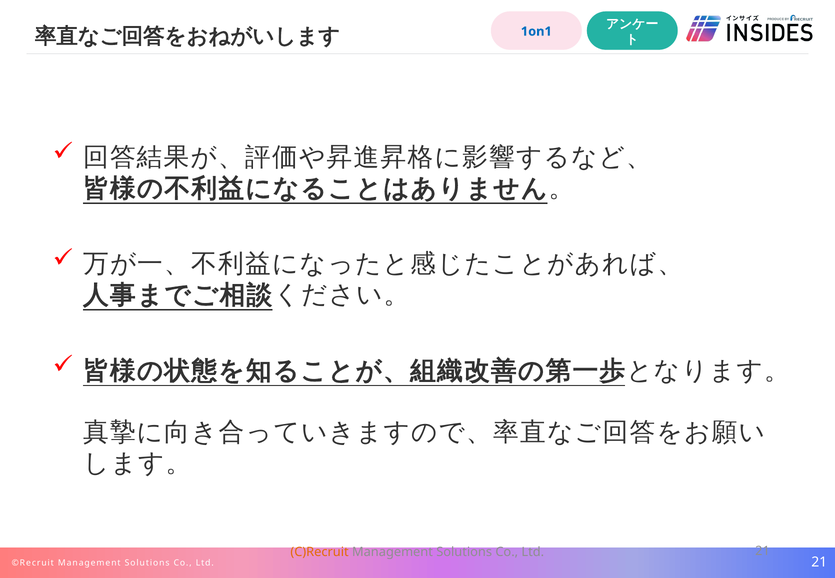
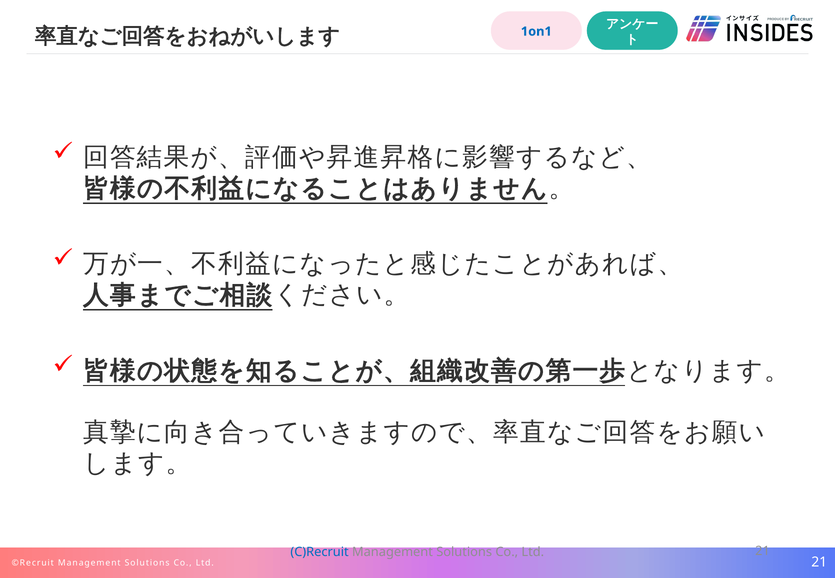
C)Recruit colour: orange -> blue (320, 552)
